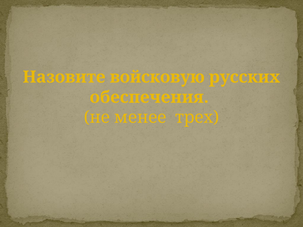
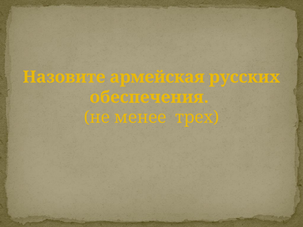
войсковую: войсковую -> армейская (157, 77)
